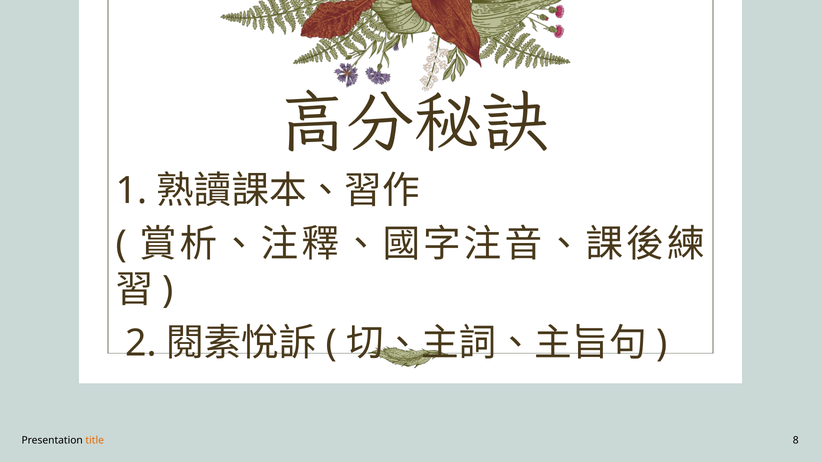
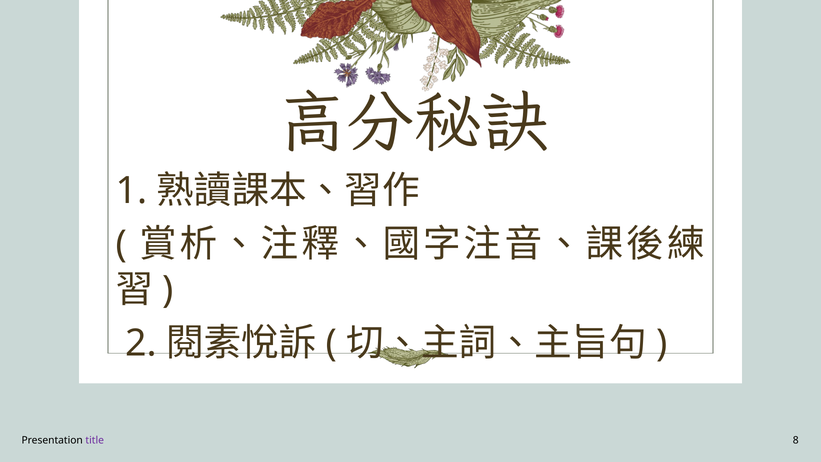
title colour: orange -> purple (95, 440)
